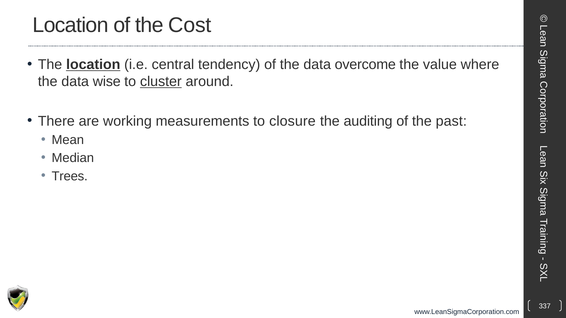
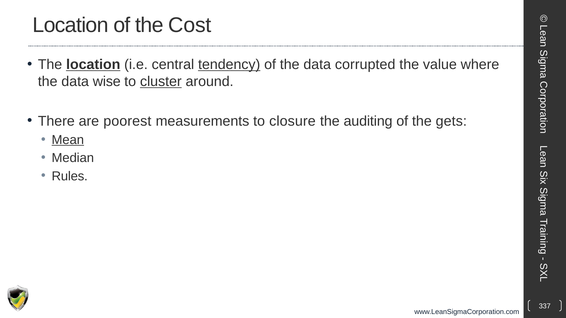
tendency underline: none -> present (229, 65)
overcome: overcome -> corrupted (365, 65)
working: working -> poorest (127, 121)
past: past -> gets (451, 121)
Mean underline: none -> present (68, 140)
Trees: Trees -> Rules (70, 176)
